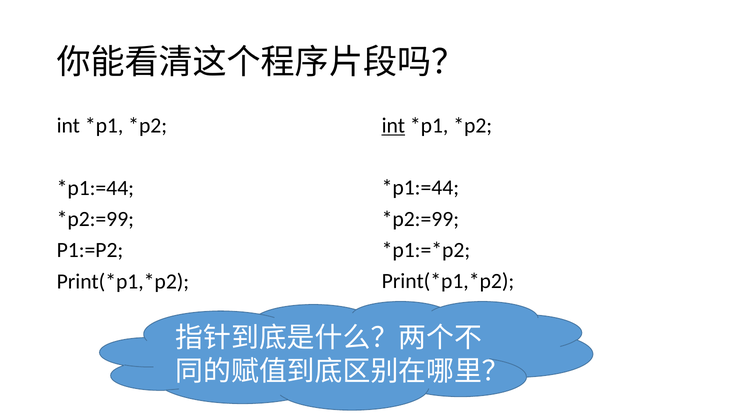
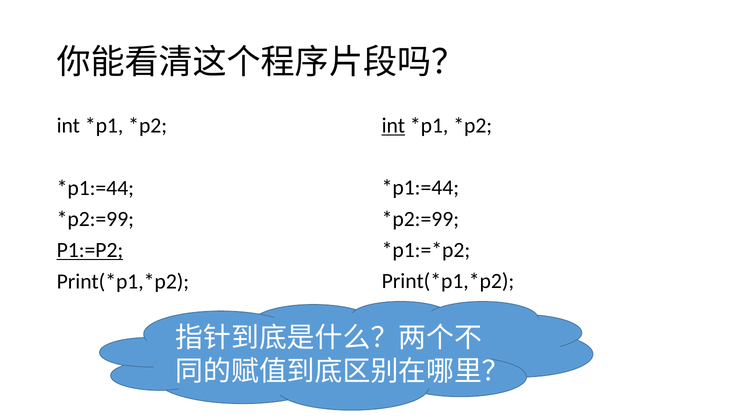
P1:=P2 underline: none -> present (90, 250)
